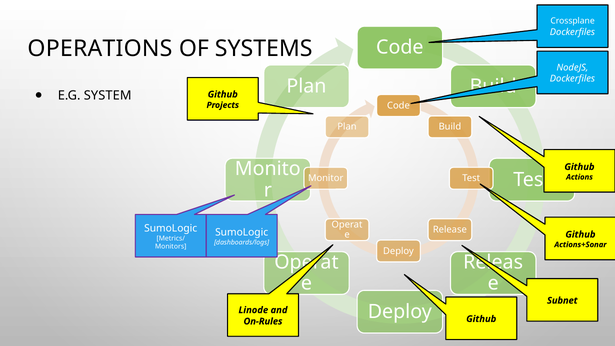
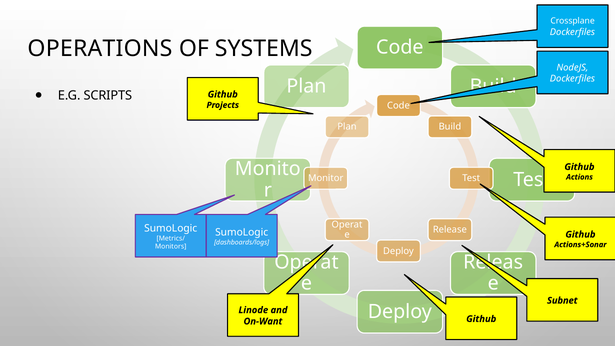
SYSTEM: SYSTEM -> SCRIPTS (108, 95)
On-Rules: On-Rules -> On-Want (263, 321)
